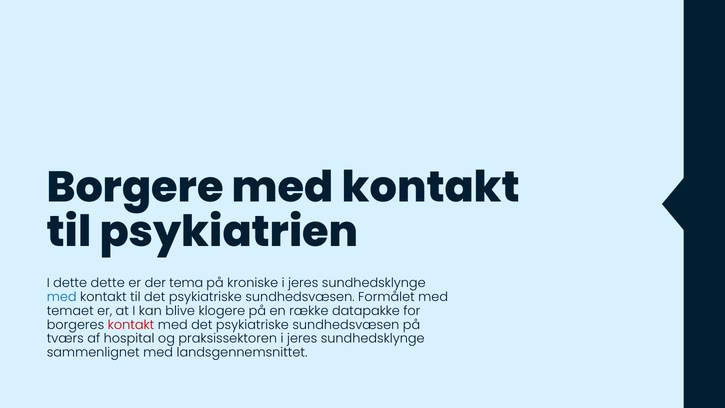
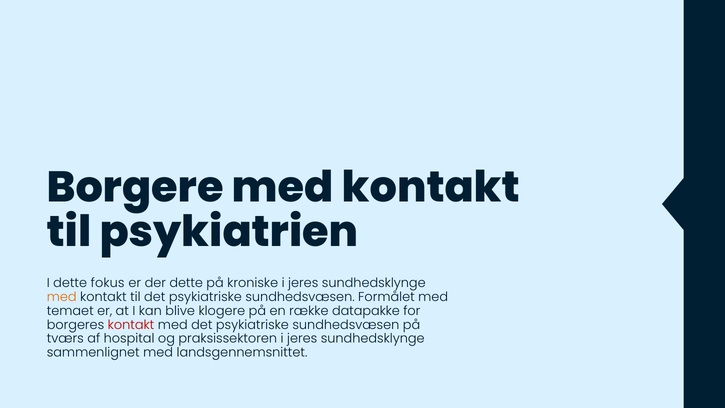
dette dette: dette -> fokus (108, 283)
der tema: tema -> dette (186, 283)
med colour: blue -> orange (62, 297)
